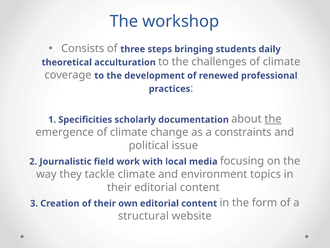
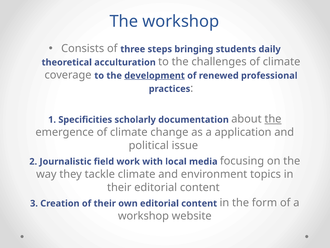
development underline: none -> present (155, 75)
constraints: constraints -> application (243, 132)
structural: structural -> workshop (143, 216)
